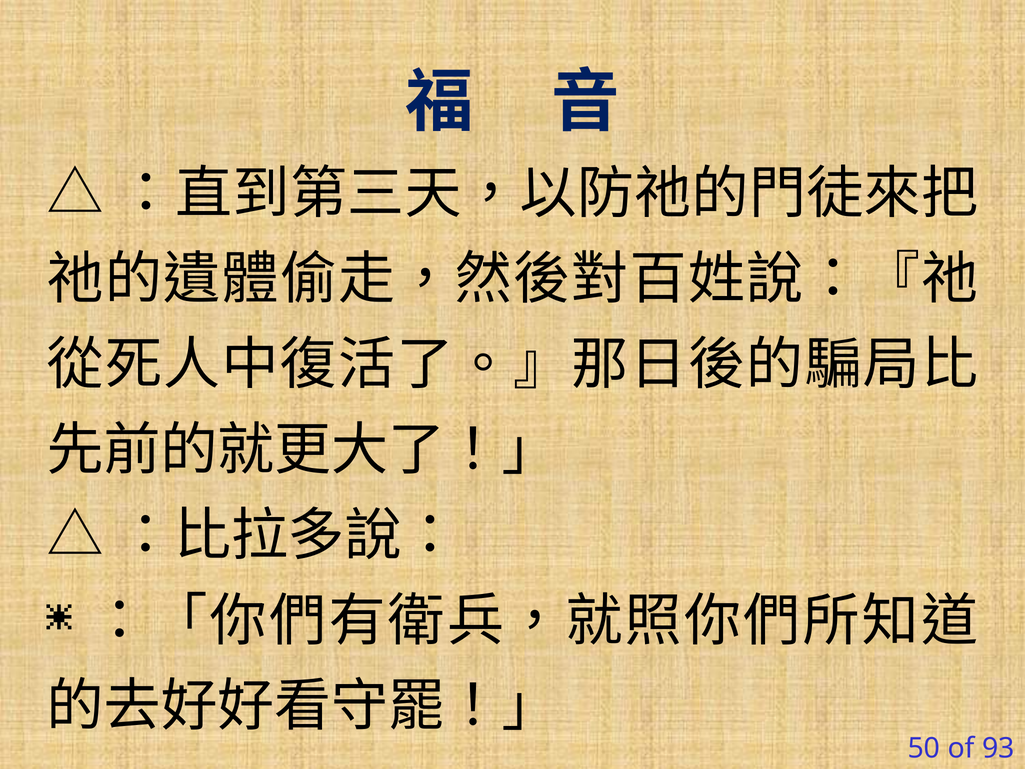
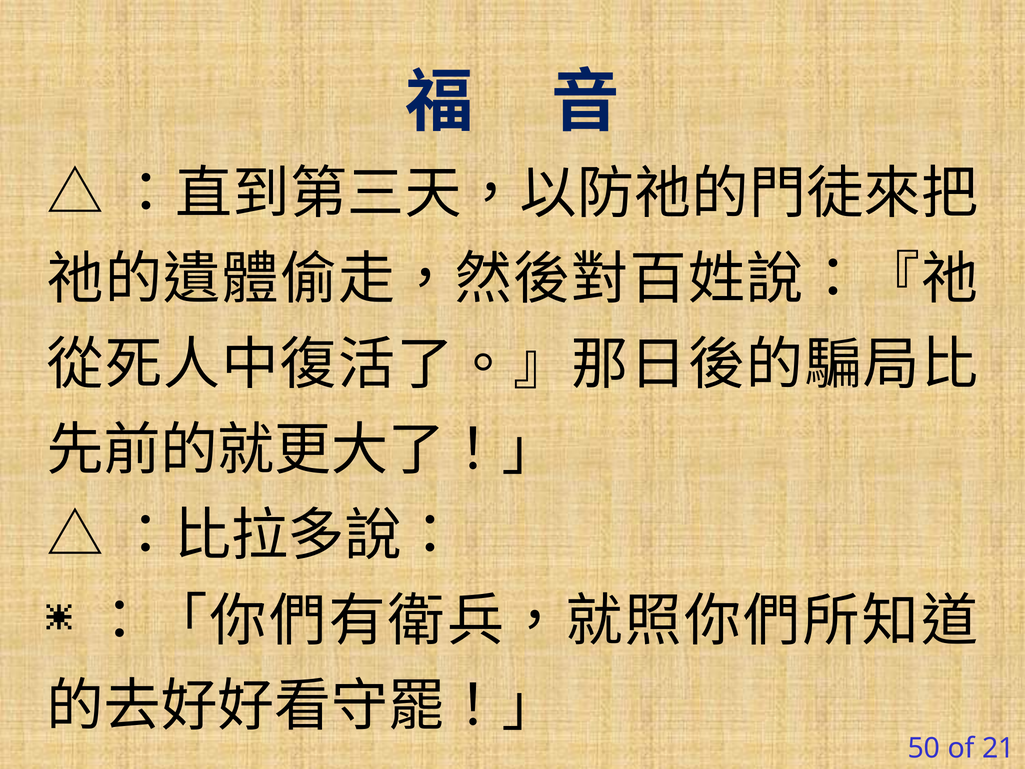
93: 93 -> 21 (998, 748)
